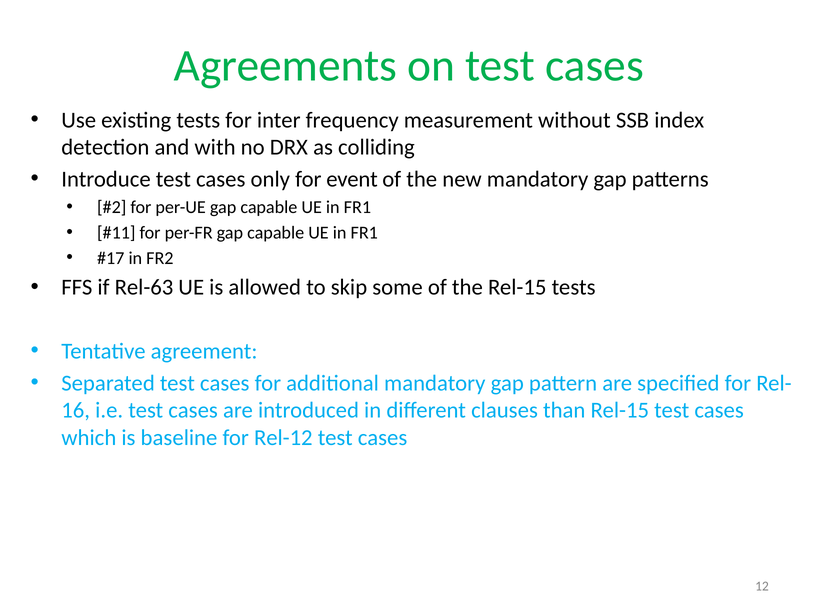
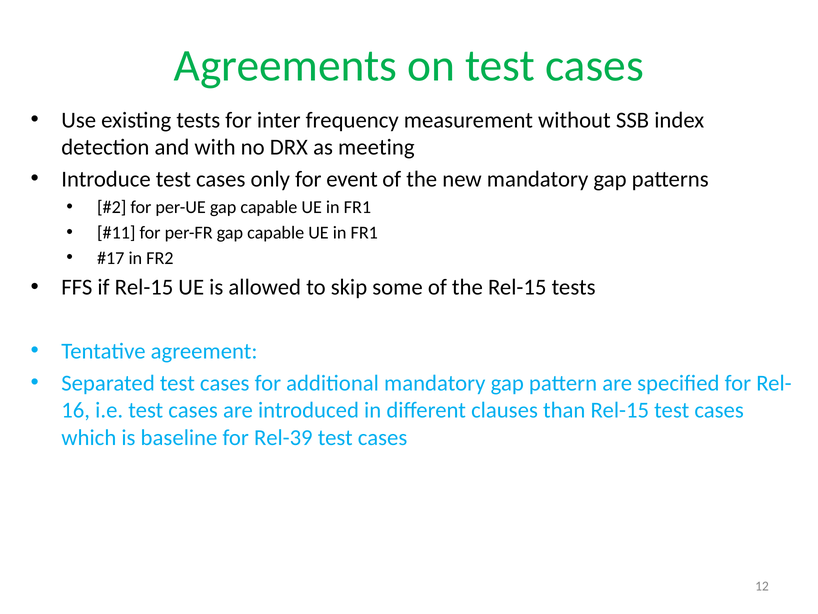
colliding: colliding -> meeting (376, 147)
if Rel-63: Rel-63 -> Rel-15 (144, 287)
Rel-12: Rel-12 -> Rel-39 (283, 437)
